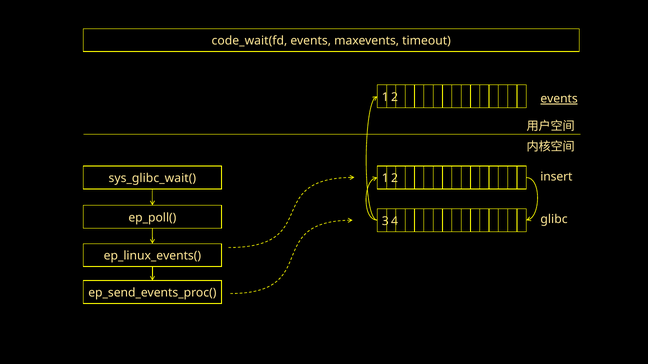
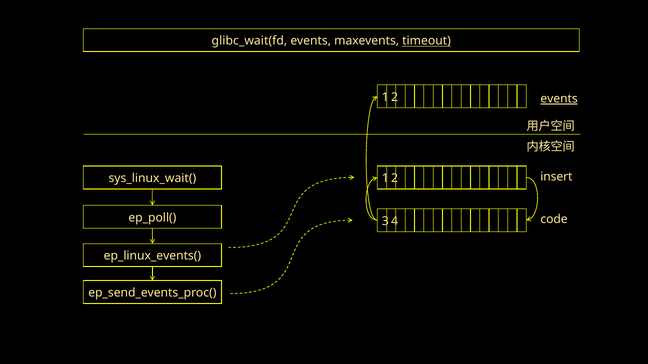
code_wait(fd: code_wait(fd -> glibc_wait(fd (249, 41)
timeout underline: none -> present (427, 41)
sys_glibc_wait(: sys_glibc_wait( -> sys_linux_wait( (152, 179)
glibc: glibc -> code (554, 219)
